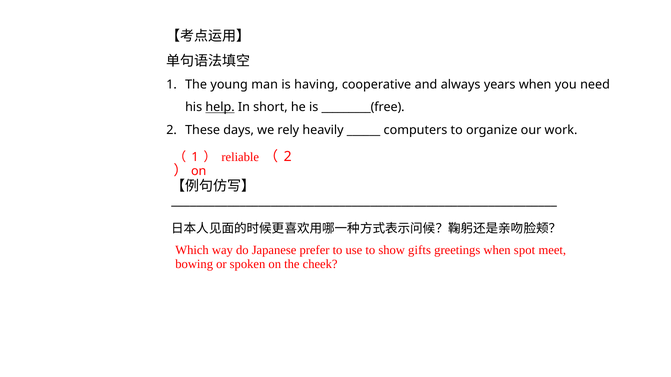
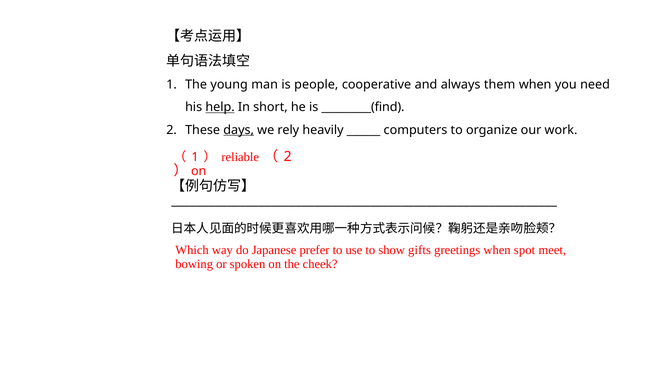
having: having -> people (316, 85)
years: years -> them (500, 85)
_________(free: _________(free -> _________(find (363, 107)
days underline: none -> present (239, 130)
